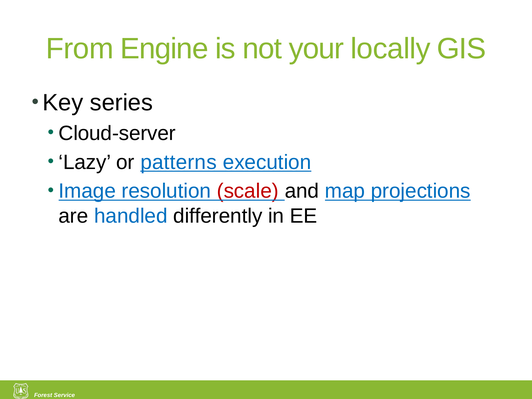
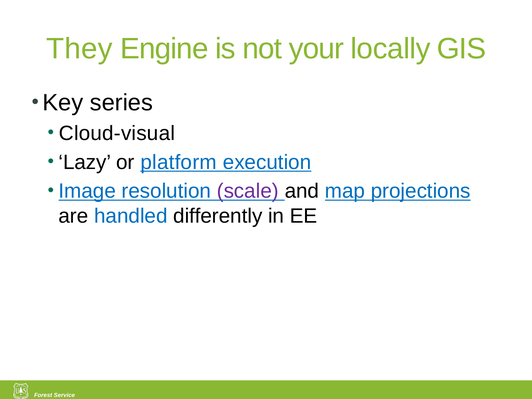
From: From -> They (79, 49)
Cloud-server: Cloud-server -> Cloud-visual (117, 133)
patterns: patterns -> platform (179, 162)
scale colour: red -> purple (248, 191)
